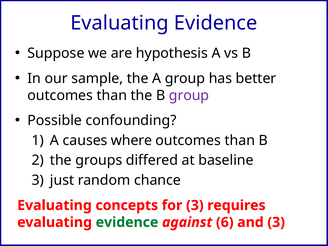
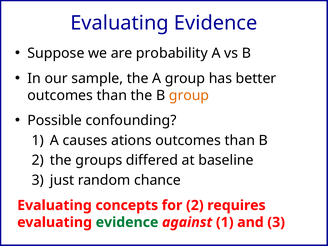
hypothesis: hypothesis -> probability (172, 53)
group colour: purple -> orange (189, 95)
where: where -> ations (131, 140)
for 3: 3 -> 2 (195, 205)
against 6: 6 -> 1 (225, 222)
